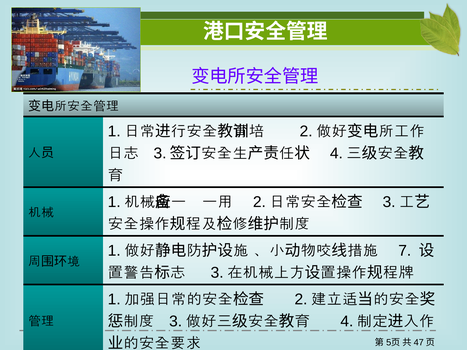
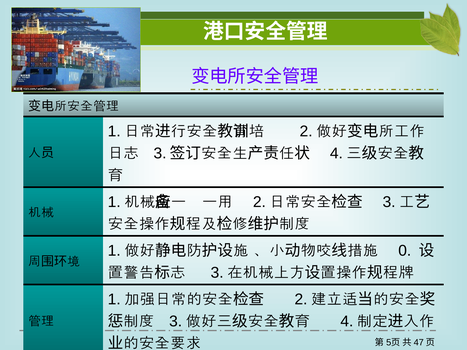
7: 7 -> 0 (405, 251)
